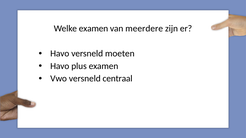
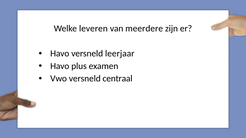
Welke examen: examen -> leveren (93, 29)
moeten: moeten -> leerjaar (120, 54)
